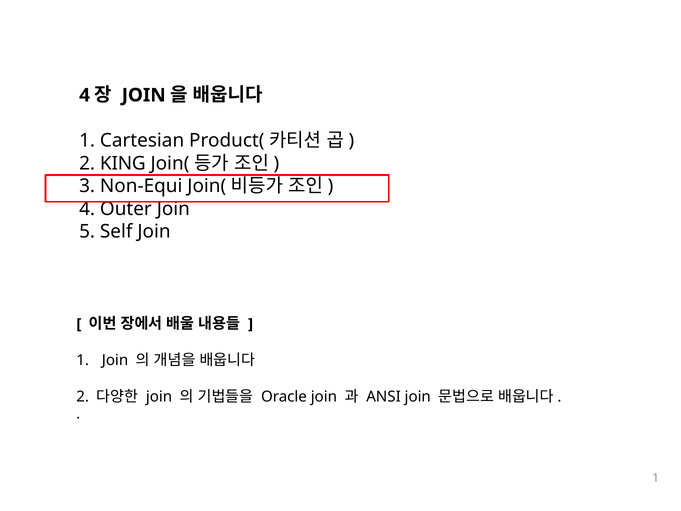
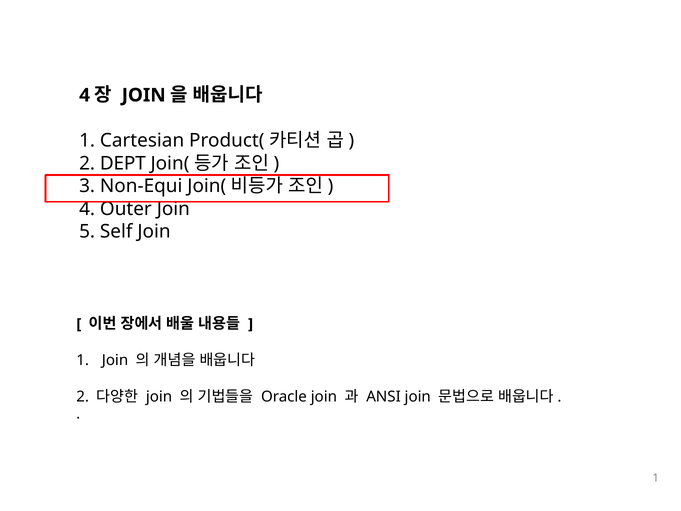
KING: KING -> DEPT (123, 163)
